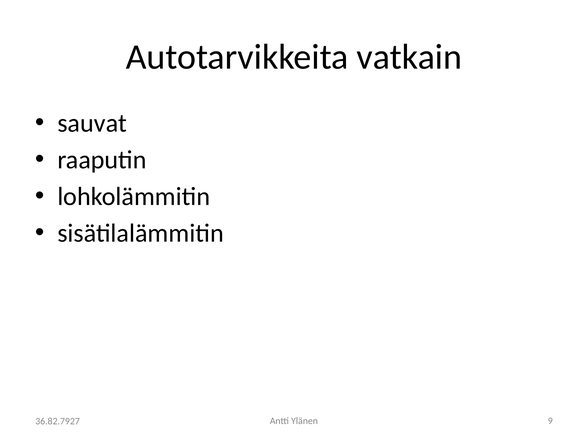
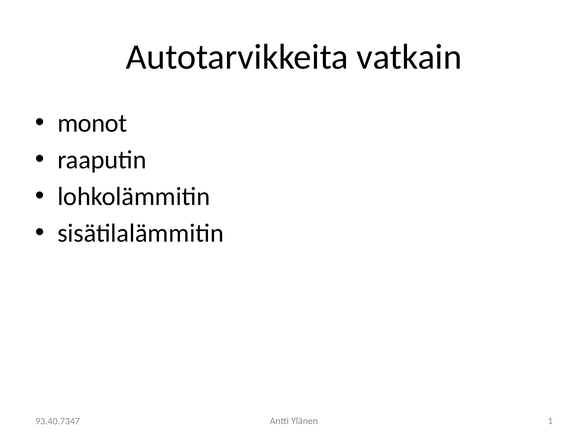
sauvat: sauvat -> monot (92, 123)
9: 9 -> 1 (550, 421)
36.82.7927: 36.82.7927 -> 93.40.7347 (58, 421)
